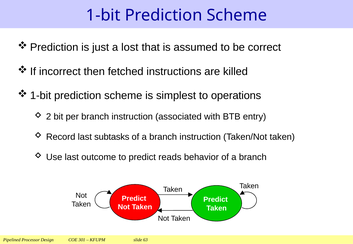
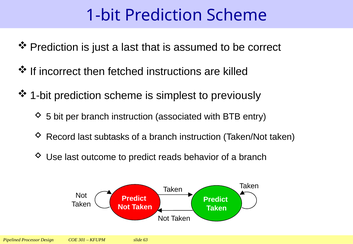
a lost: lost -> last (130, 47)
operations: operations -> previously (236, 96)
2: 2 -> 5 (49, 117)
